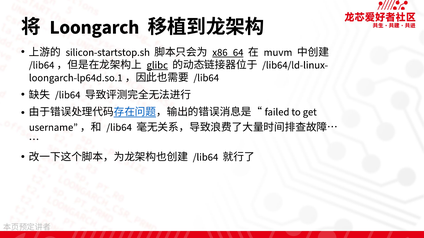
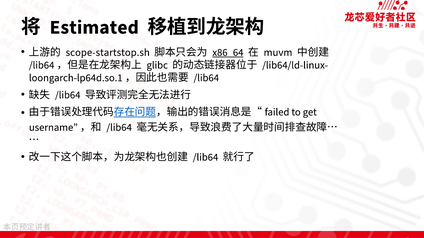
Loongarch: Loongarch -> Estimated (94, 27)
silicon-startstop.sh: silicon-startstop.sh -> scope-startstop.sh (108, 52)
glibc underline: present -> none (157, 65)
